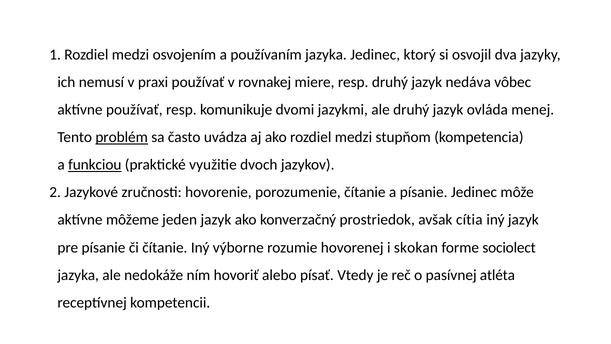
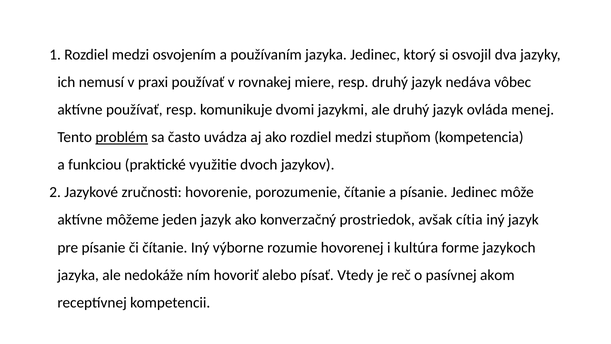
funkciou underline: present -> none (95, 165)
skokan: skokan -> kultúra (416, 247)
sociolect: sociolect -> jazykoch (509, 247)
atléta: atléta -> akom (497, 275)
